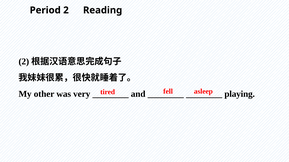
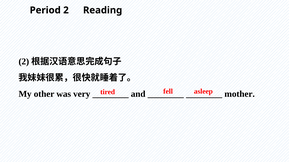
playing: playing -> mother (240, 94)
